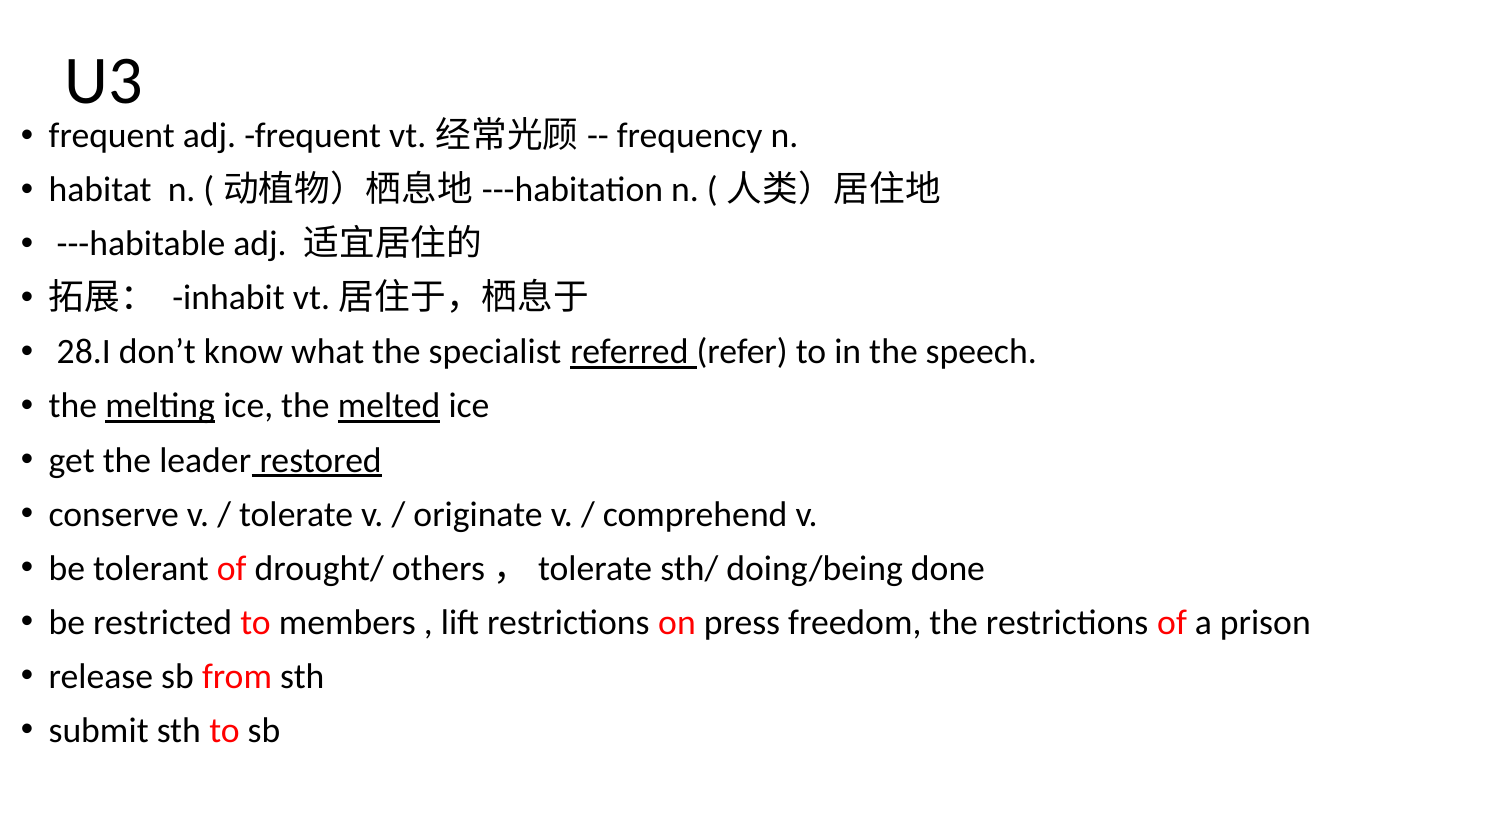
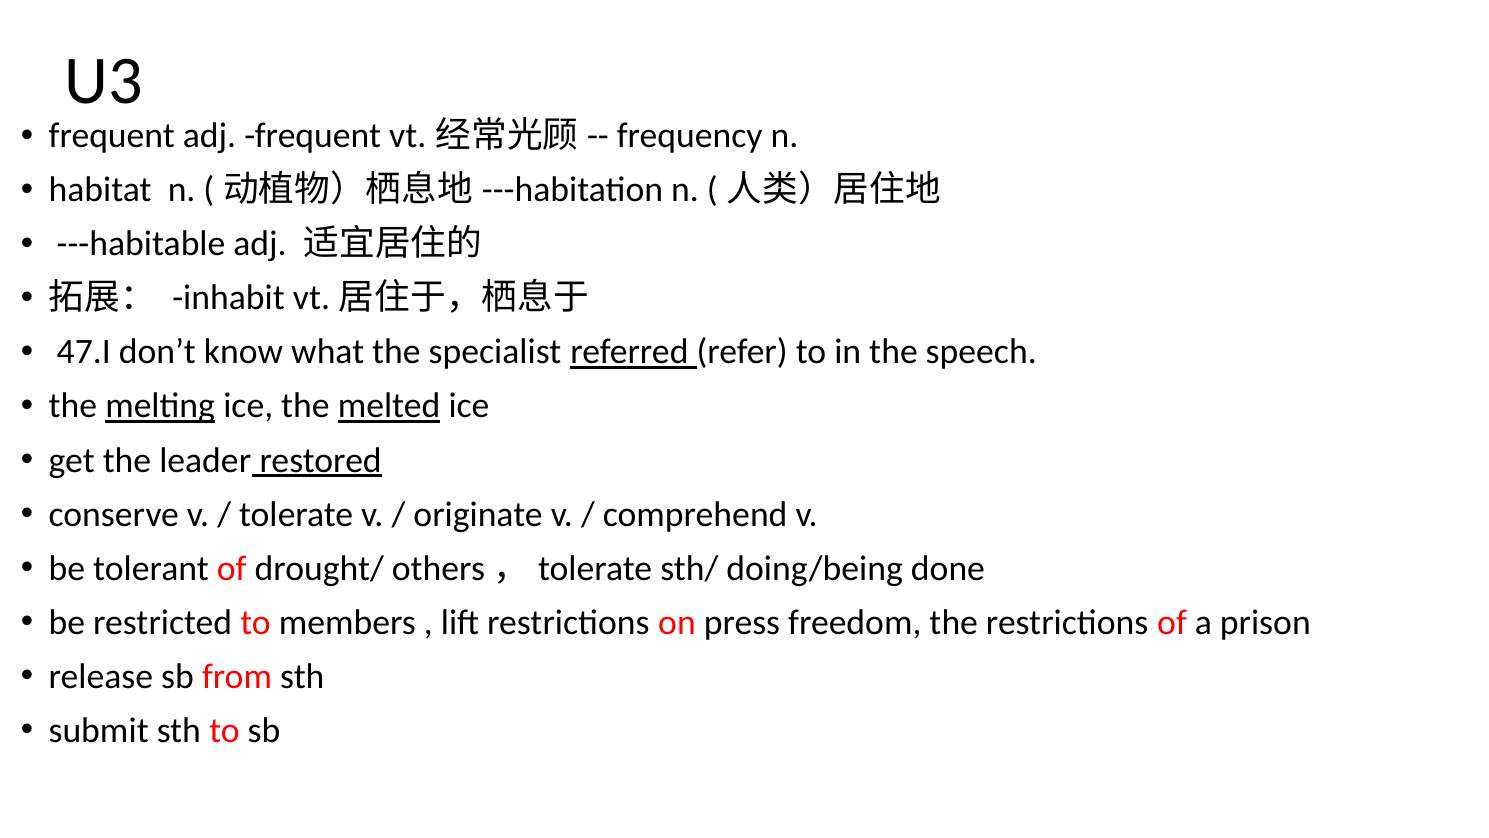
28.I: 28.I -> 47.I (84, 352)
